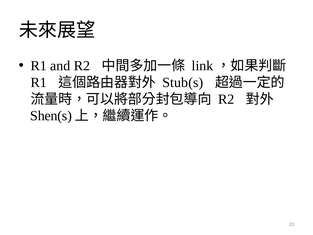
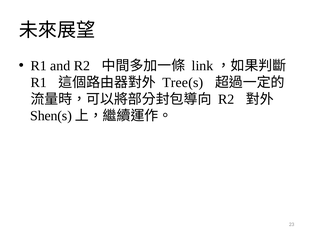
Stub(s: Stub(s -> Tree(s (183, 82)
